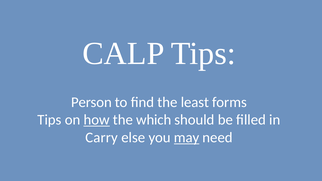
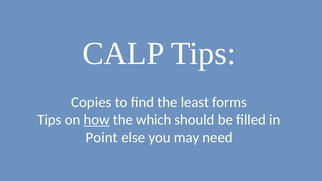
Person: Person -> Copies (91, 102)
Carry: Carry -> Point (102, 138)
may underline: present -> none (187, 138)
